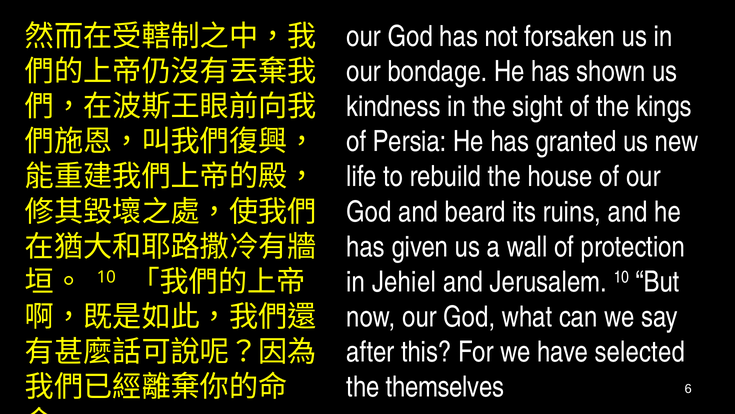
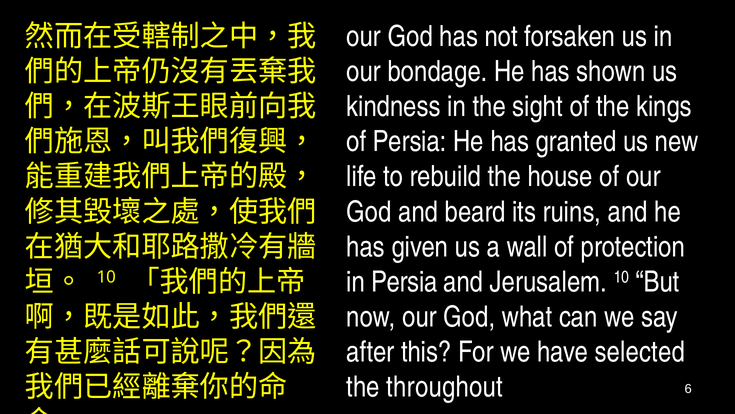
in Jehiel: Jehiel -> Persia (404, 282)
themselves: themselves -> throughout (445, 387)
